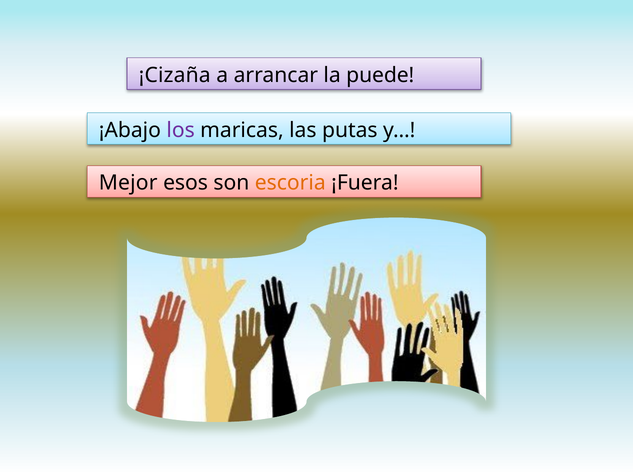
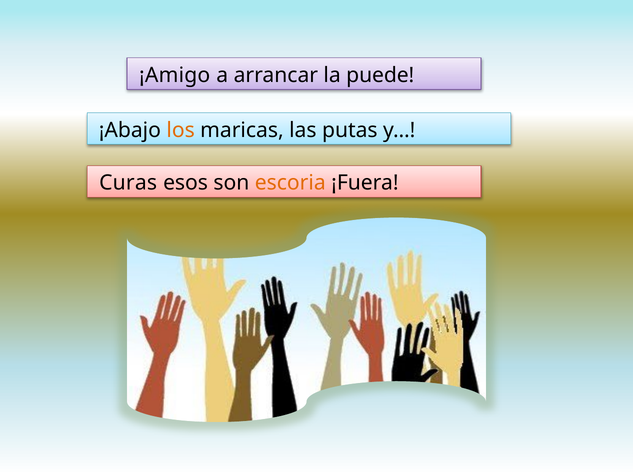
¡Cizaña: ¡Cizaña -> ¡Amigo (175, 75)
los colour: purple -> orange (181, 130)
Mejor: Mejor -> Curas (128, 183)
